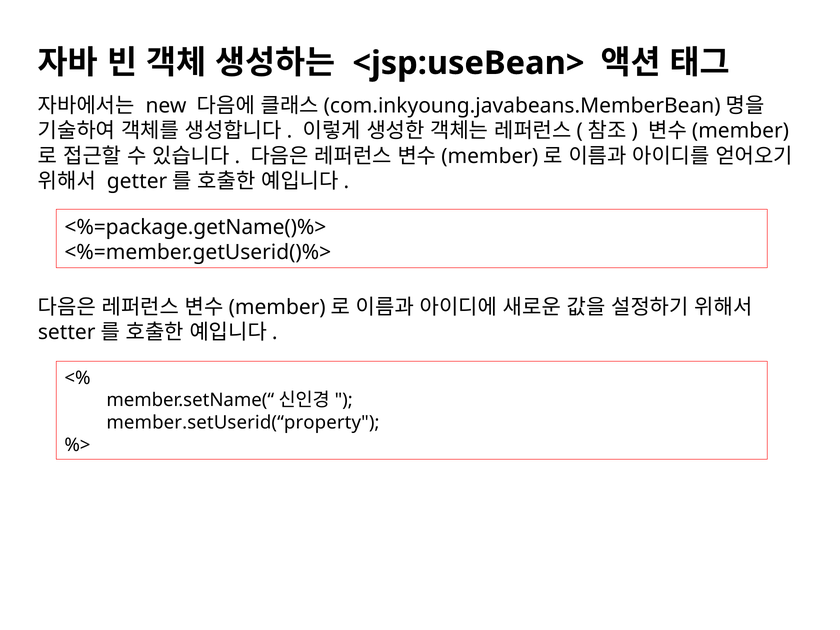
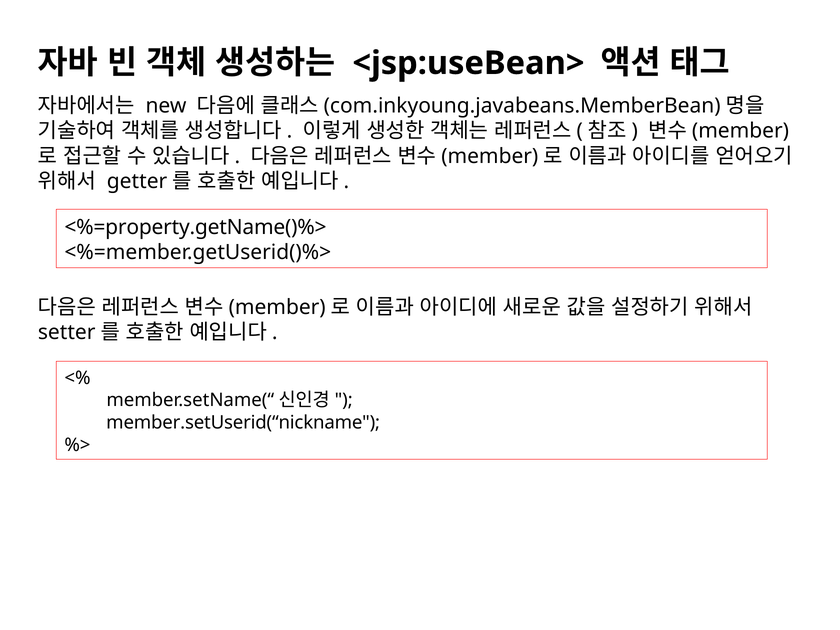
<%=package.getName()%>: <%=package.getName()%> -> <%=property.getName()%> (195, 227)
member.setUserid(“property: member.setUserid(“property -> member.setUserid(“nickname (243, 423)
